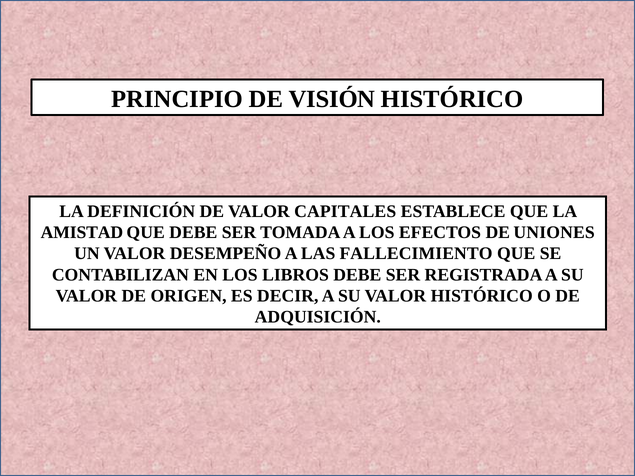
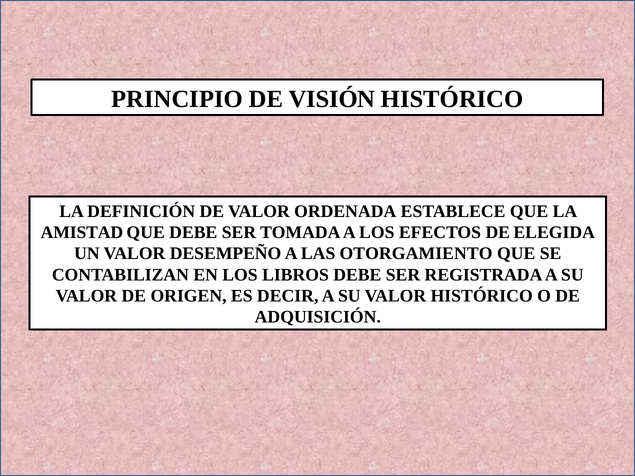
CAPITALES: CAPITALES -> ORDENADA (345, 211)
UNIONES: UNIONES -> ELEGIDA (554, 233)
FALLECIMIENTO: FALLECIMIENTO -> OTORGAMIENTO (416, 254)
